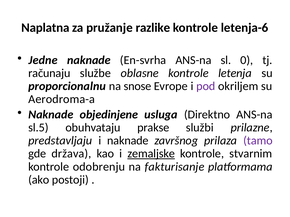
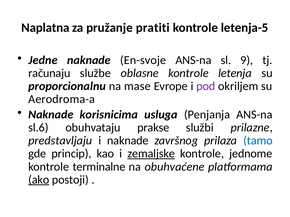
razlike: razlike -> pratiti (153, 28)
letenja-6: letenja-6 -> letenja-5 (245, 28)
En-svrha: En-svrha -> En-svoje (143, 60)
0: 0 -> 9 (247, 60)
snose: snose -> mase (137, 86)
objedinjene: objedinjene -> korisnicima (109, 115)
Direktno: Direktno -> Penjanja (207, 115)
sl.5: sl.5 -> sl.6 (38, 128)
tamo colour: purple -> blue (258, 141)
država: država -> princip (71, 154)
stvarnim: stvarnim -> jednome (251, 154)
odobrenju: odobrenju -> terminalne (99, 167)
fakturisanje: fakturisanje -> obuhvaćene (175, 167)
ako underline: none -> present (39, 180)
